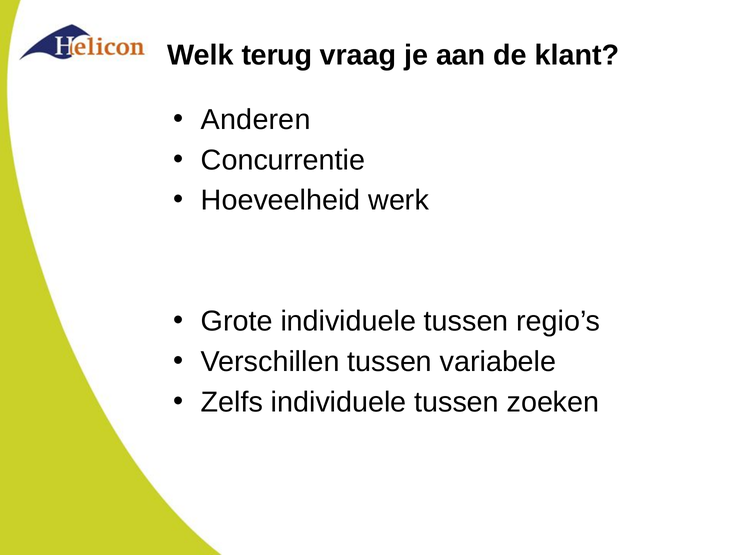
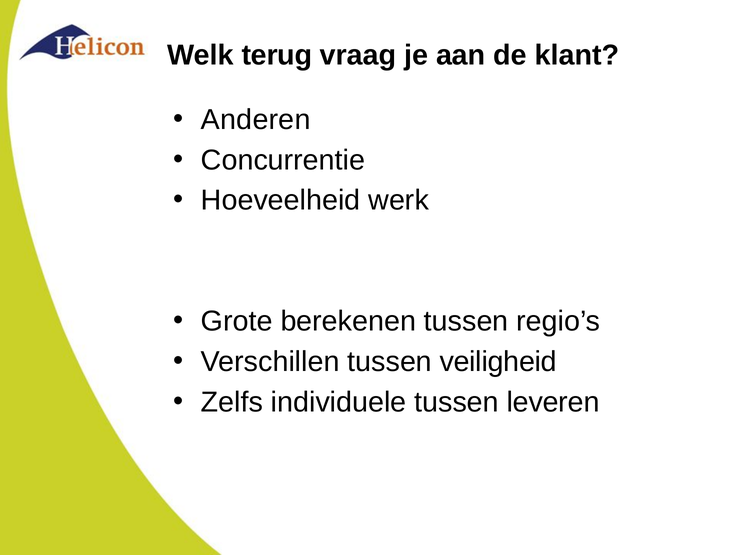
Grote individuele: individuele -> berekenen (348, 321)
variabele: variabele -> veiligheid (498, 361)
zoeken: zoeken -> leveren (553, 402)
